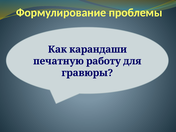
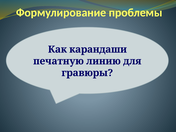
работу: работу -> линию (103, 61)
